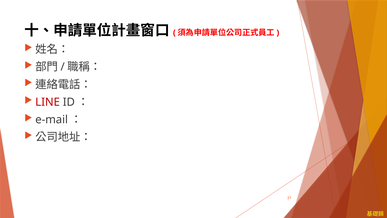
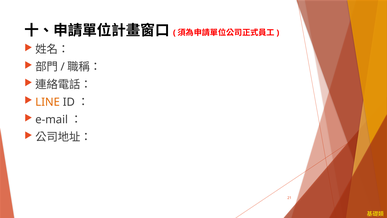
LINE colour: red -> orange (48, 102)
